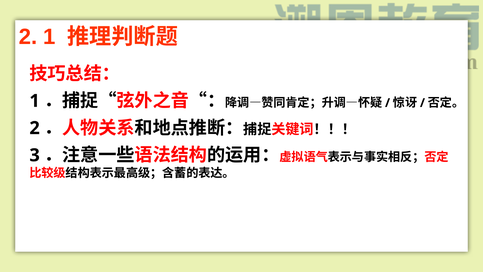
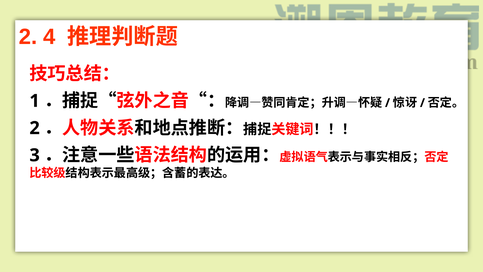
2 1: 1 -> 4 (49, 37)
